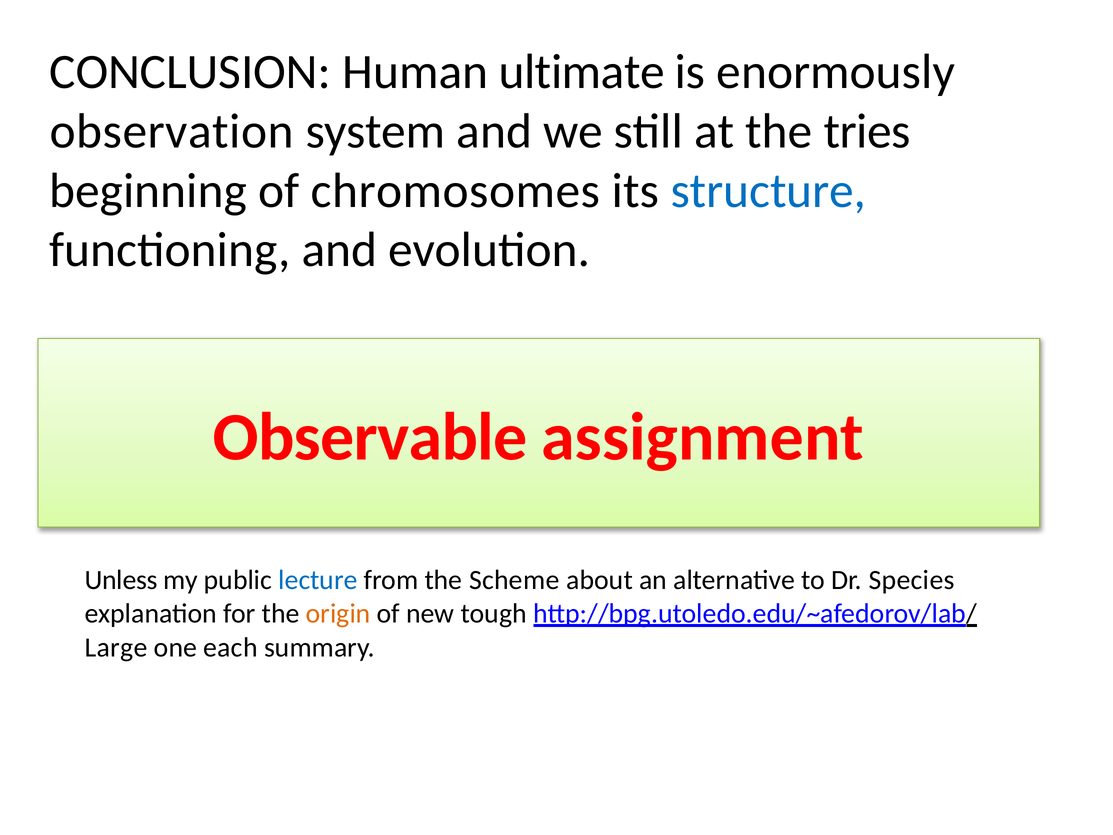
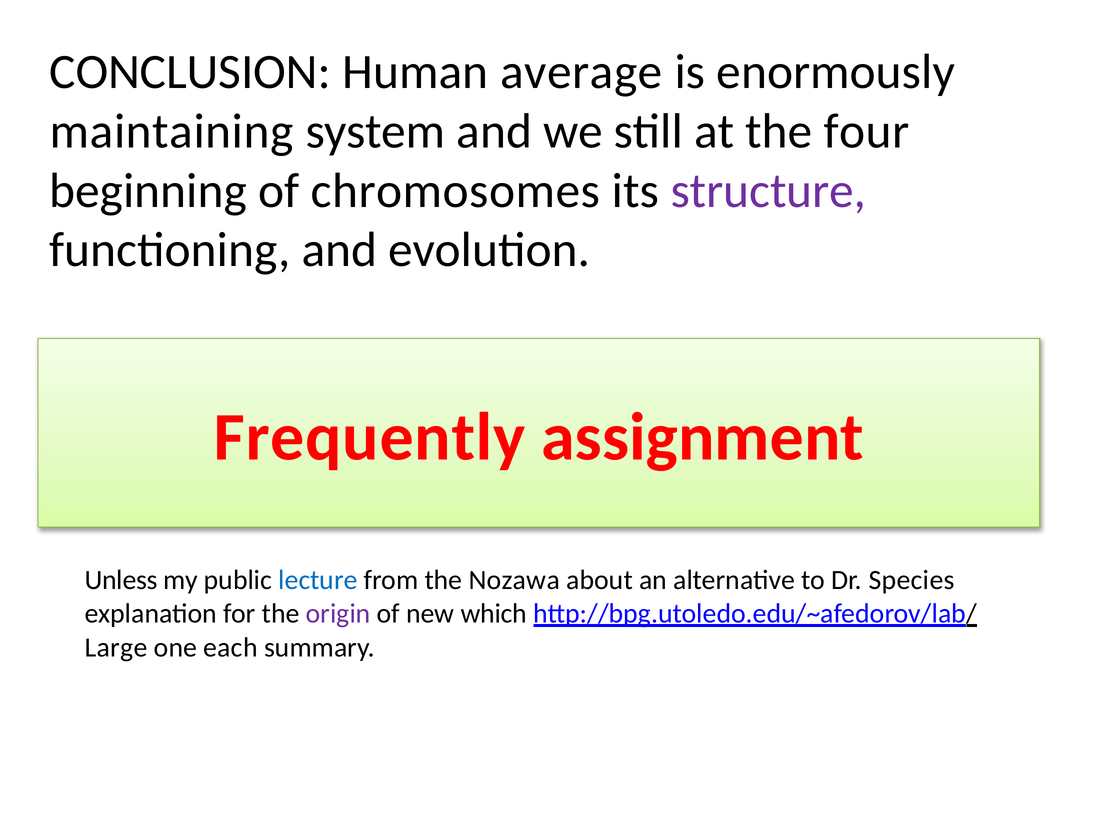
ultimate: ultimate -> average (581, 72)
observation: observation -> maintaining (172, 131)
tries: tries -> four (867, 131)
structure colour: blue -> purple (768, 191)
Observable: Observable -> Frequently (370, 437)
Scheme: Scheme -> Nozawa (514, 580)
origin colour: orange -> purple (338, 613)
tough: tough -> which (494, 613)
